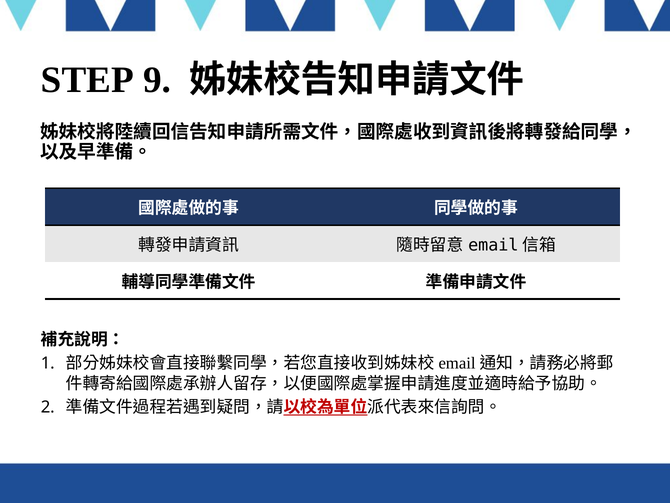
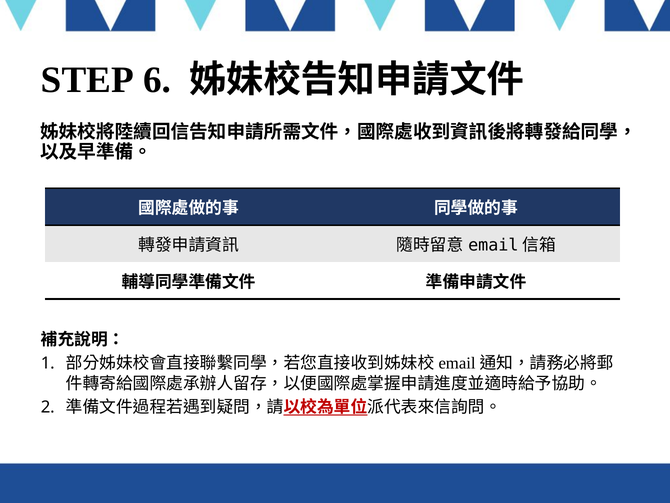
9: 9 -> 6 (157, 80)
